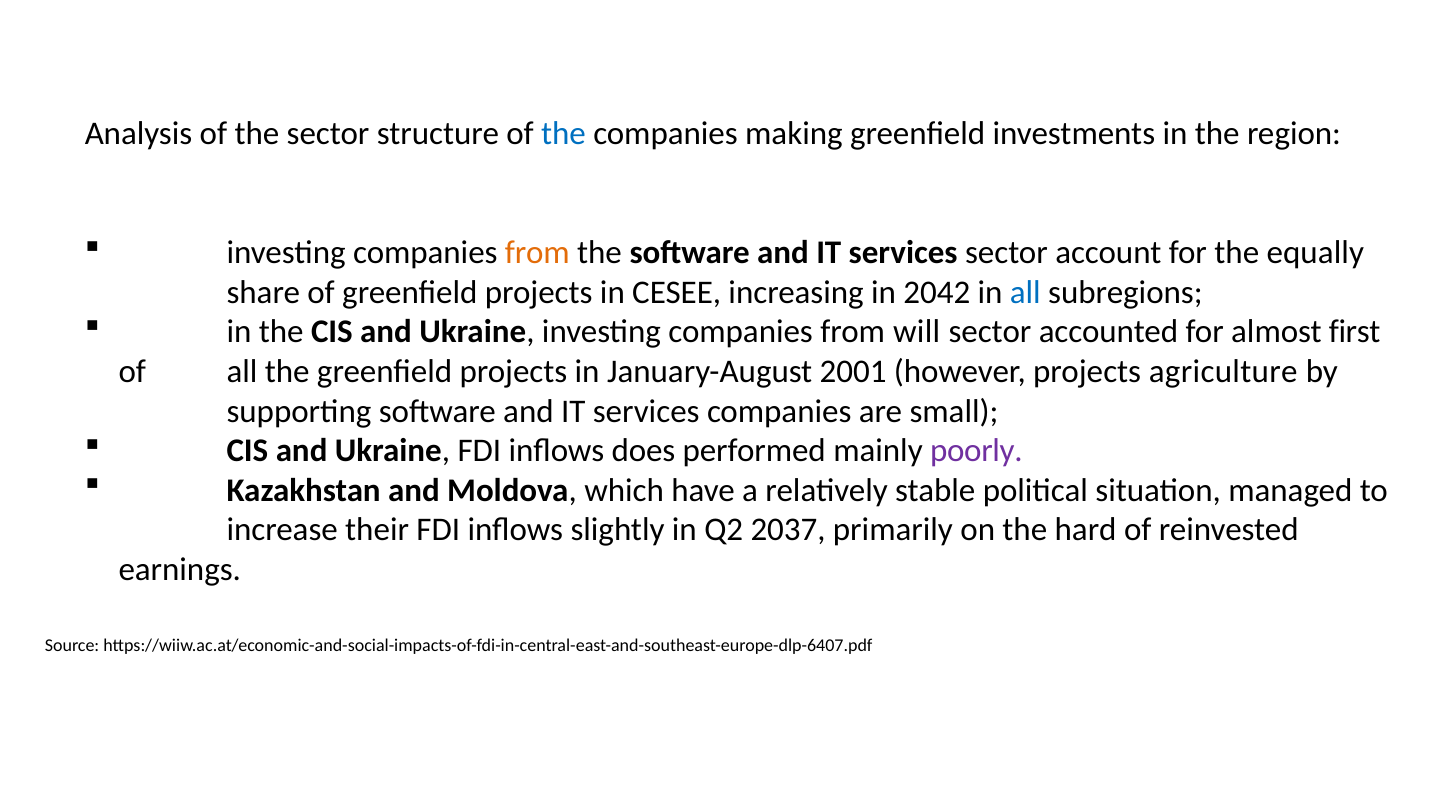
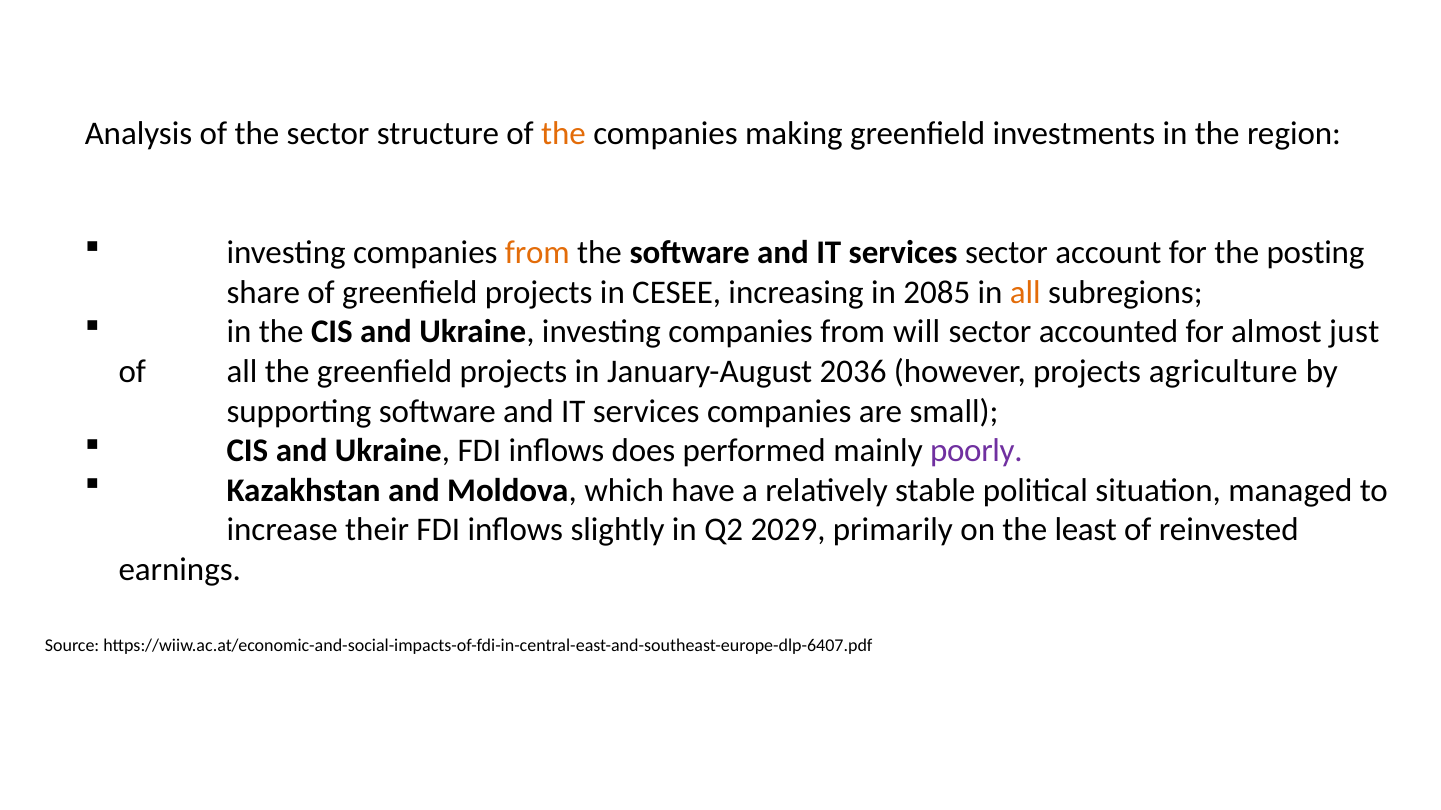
the colour: blue -> orange (563, 134)
equally: equally -> posting (1315, 253)
2042: 2042 -> 2085 (937, 293)
all colour: blue -> orange (1025, 293)
first: first -> just (1354, 332)
2001: 2001 -> 2036 (853, 372)
2037: 2037 -> 2029 (788, 530)
hard: hard -> least (1086, 530)
